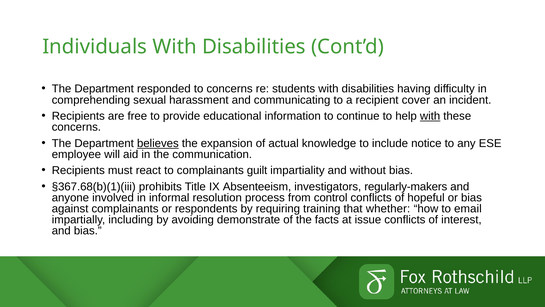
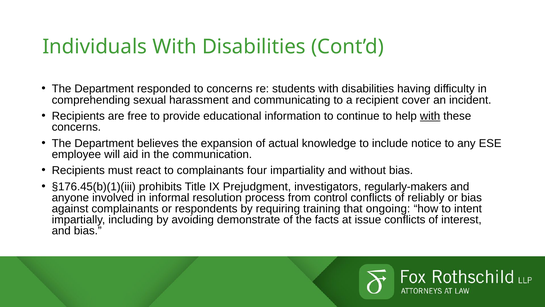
believes underline: present -> none (158, 143)
guilt: guilt -> four (257, 170)
§367.68(b)(1)(iii: §367.68(b)(1)(iii -> §176.45(b)(1)(iii (94, 186)
Absenteeism: Absenteeism -> Prejudgment (257, 186)
hopeful: hopeful -> reliably (426, 197)
whether: whether -> ongoing (388, 208)
email: email -> intent (468, 208)
